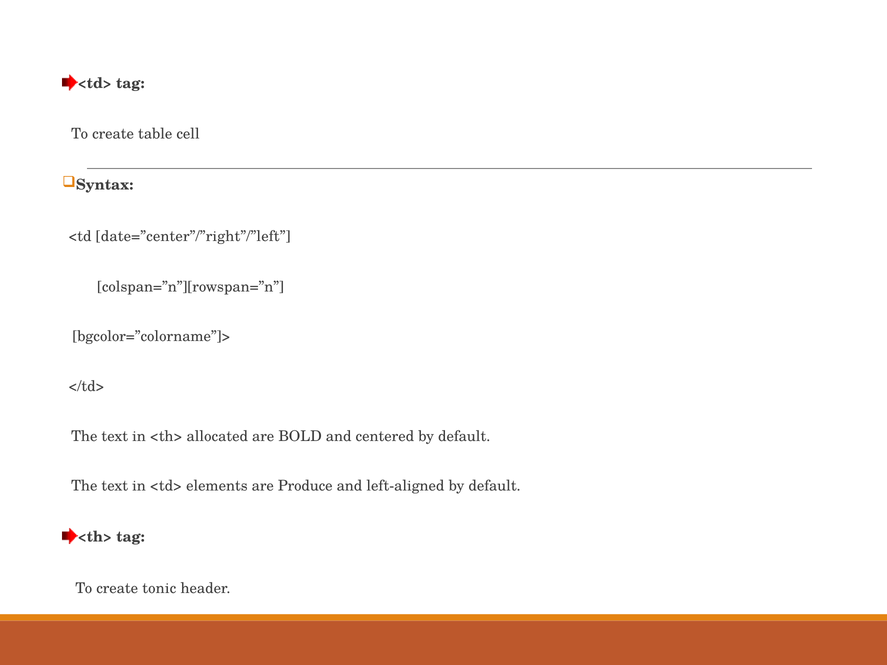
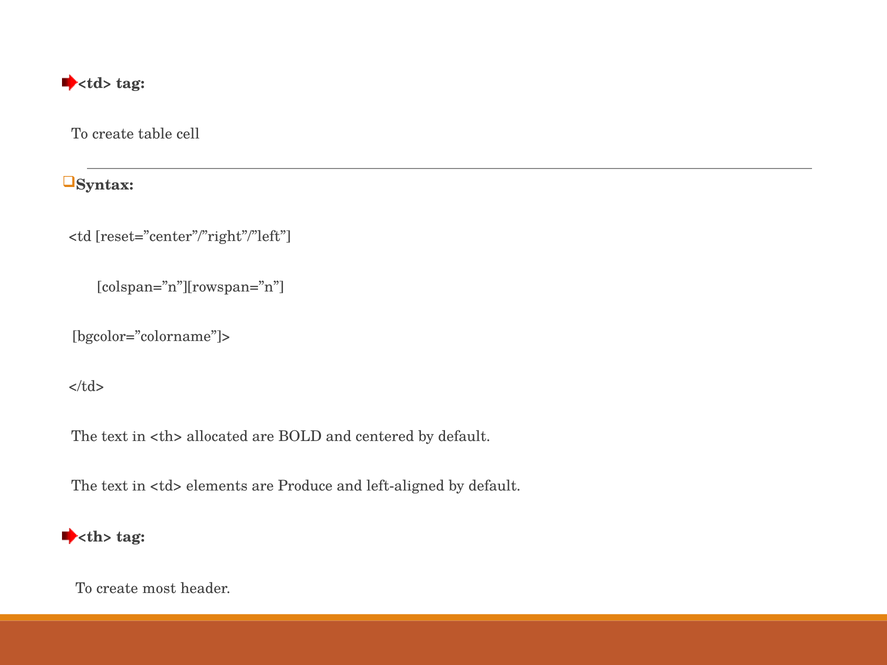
date=”center”/”right”/”left: date=”center”/”right”/”left -> reset=”center”/”right”/”left (193, 236)
tonic: tonic -> most (159, 588)
